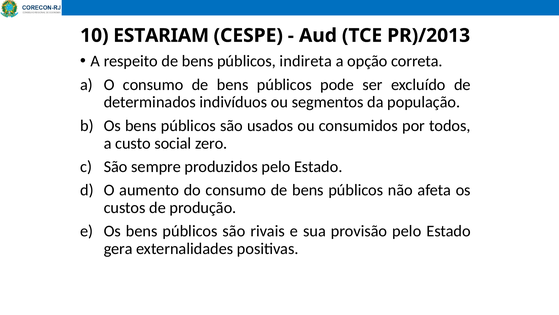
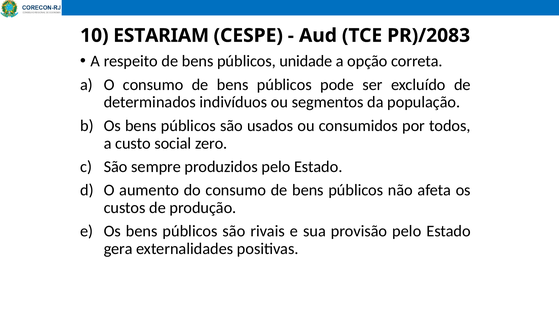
PR)/2013: PR)/2013 -> PR)/2083 (429, 35)
indireta: indireta -> unidade (306, 61)
